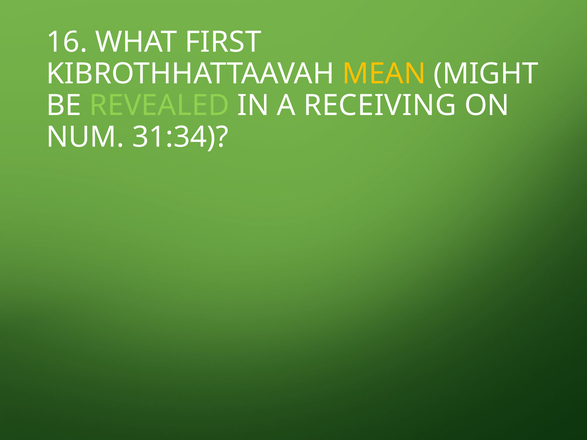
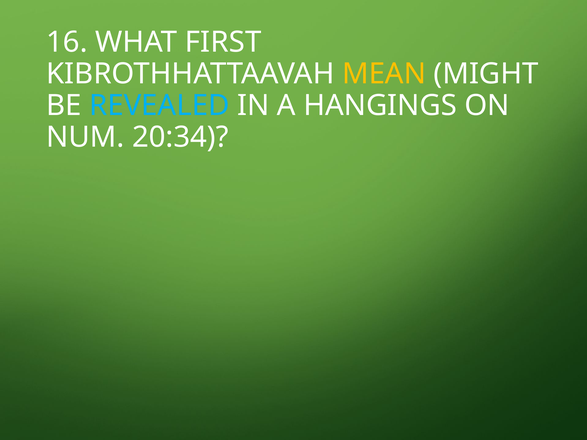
REVEALED colour: light green -> light blue (159, 105)
RECEIVING: RECEIVING -> HANGINGS (380, 105)
31:34: 31:34 -> 20:34 (180, 137)
